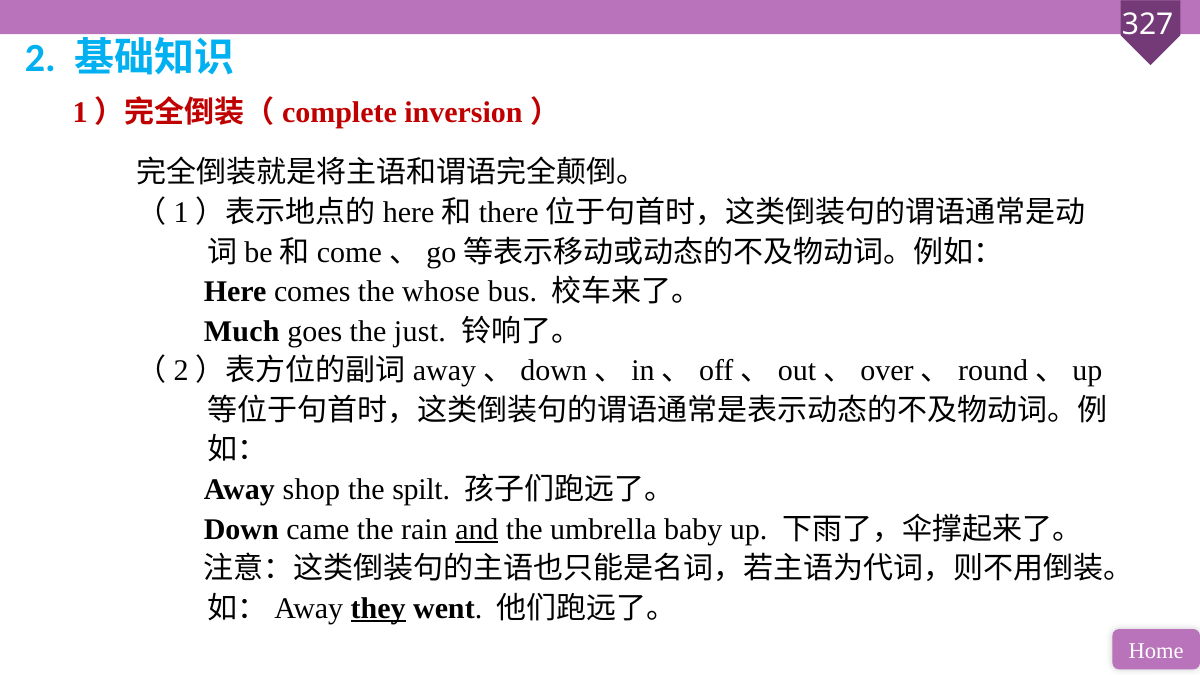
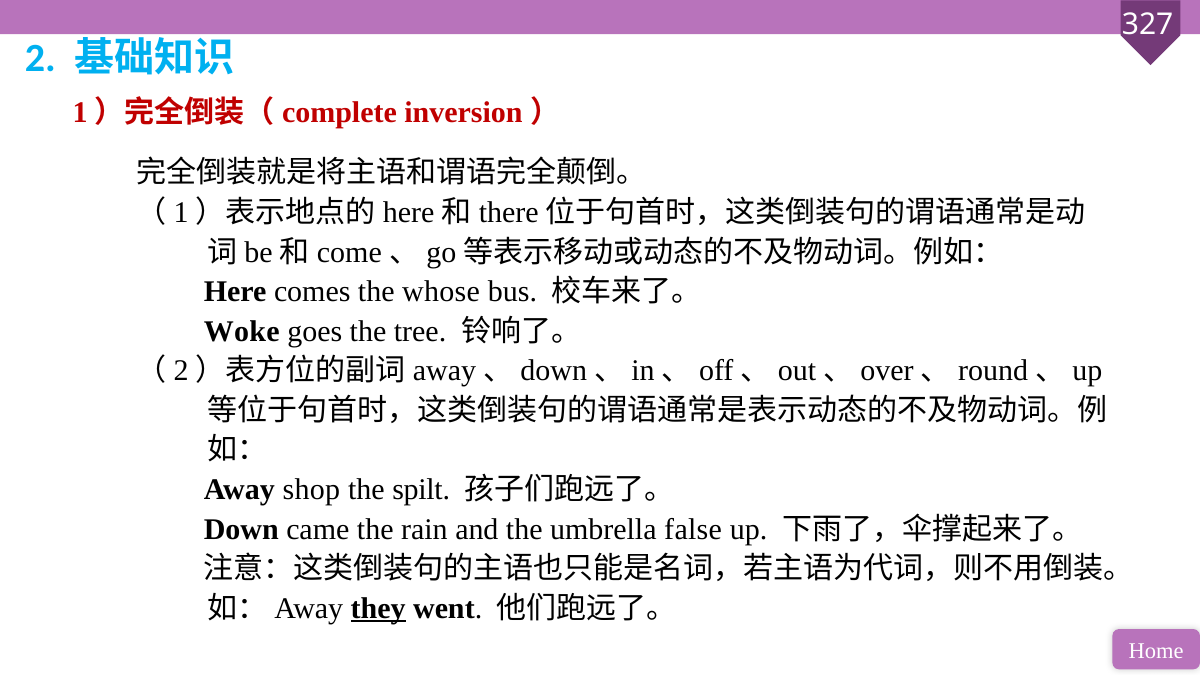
Much: Much -> Woke (242, 331)
just: just -> tree (420, 331)
and underline: present -> none (477, 529)
baby: baby -> false (693, 529)
